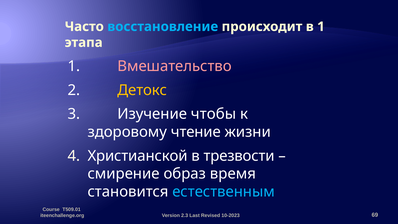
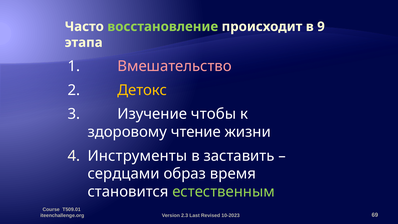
восстановление colour: light blue -> light green (163, 27)
в 1: 1 -> 9 (321, 27)
Христианской: Христианской -> Инструменты (137, 156)
трезвости: трезвости -> заставить (239, 156)
смирение: смирение -> сердцами (124, 174)
естественным colour: light blue -> light green (224, 192)
